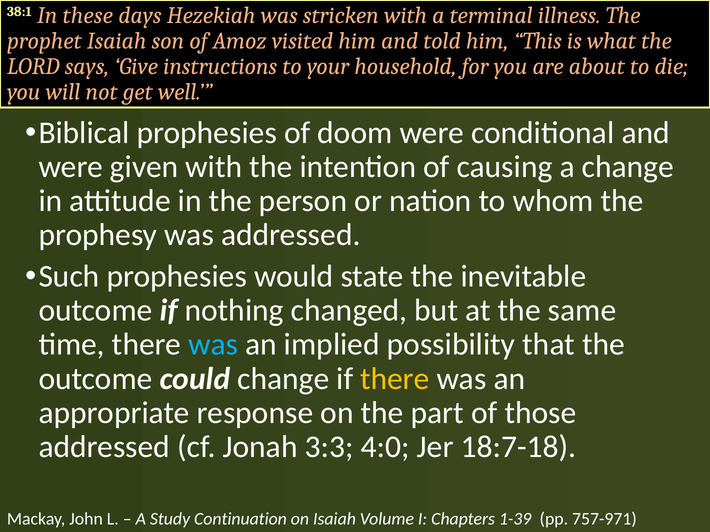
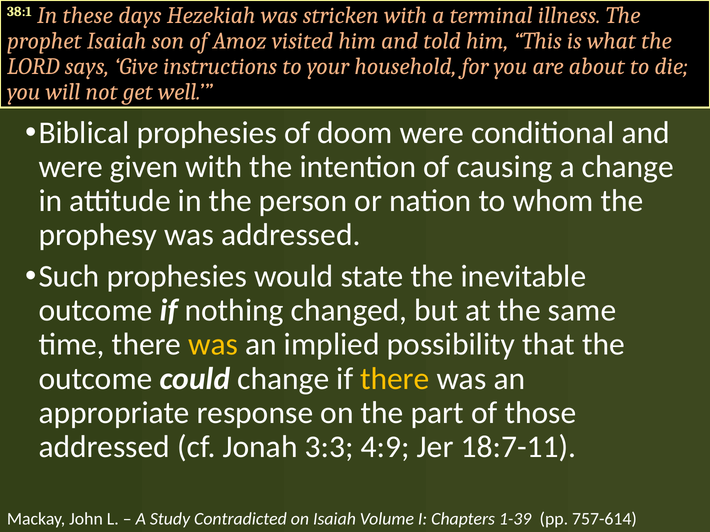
was colour: light blue -> yellow (213, 345)
4:0: 4:0 -> 4:9 (385, 447)
18:7-18: 18:7-18 -> 18:7-11 (518, 447)
Continuation: Continuation -> Contradicted (240, 519)
757-971: 757-971 -> 757-614 (604, 519)
